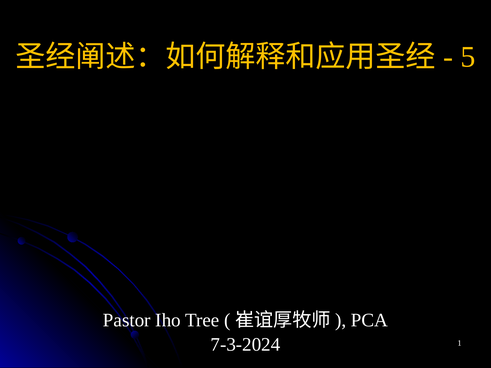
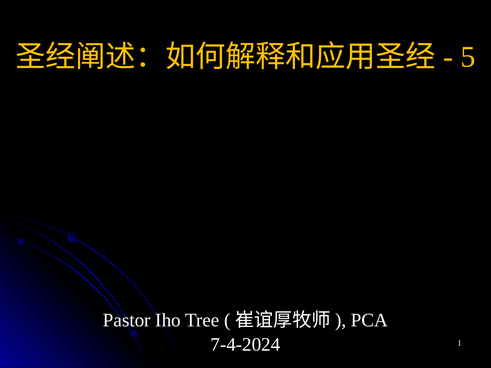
7-3-2024: 7-3-2024 -> 7-4-2024 (245, 345)
